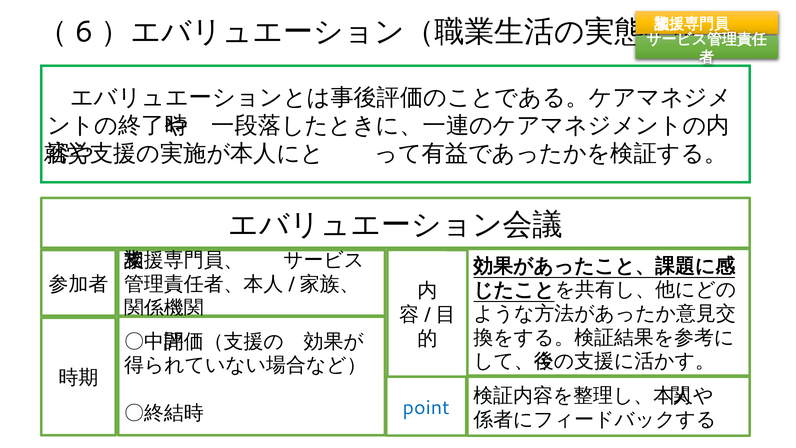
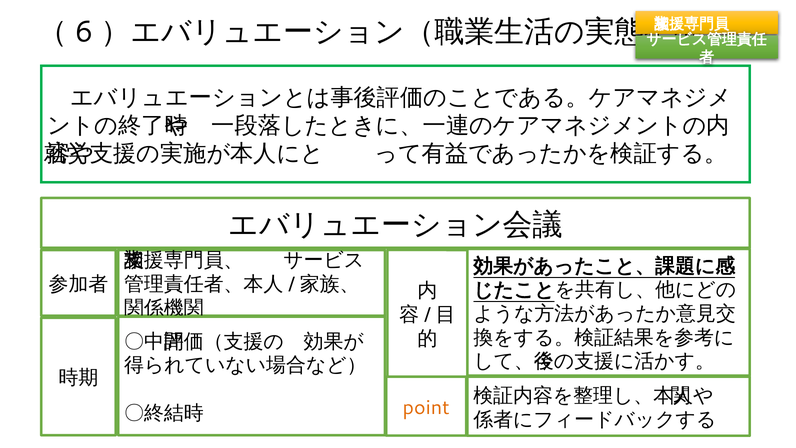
point colour: blue -> orange (426, 407)
